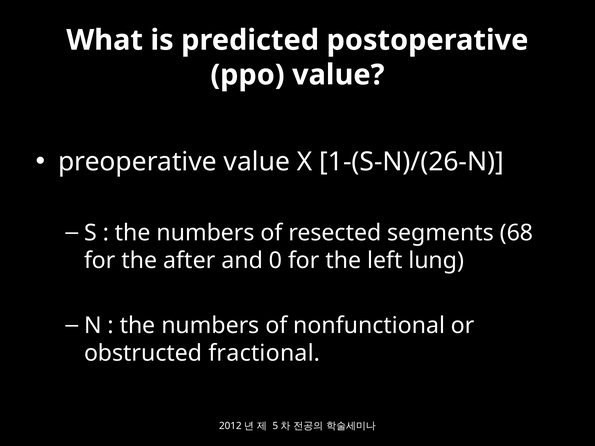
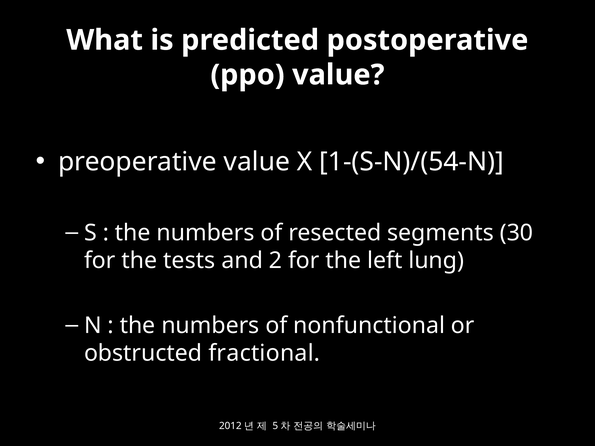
1-(S-N)/(26-N: 1-(S-N)/(26-N -> 1-(S-N)/(54-N (412, 162)
68: 68 -> 30 (517, 233)
after: after -> tests (189, 261)
0: 0 -> 2 (275, 261)
